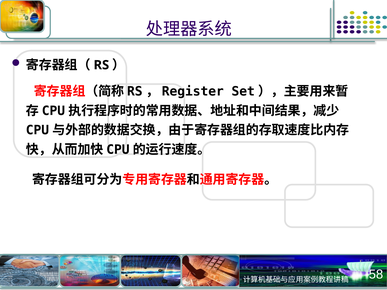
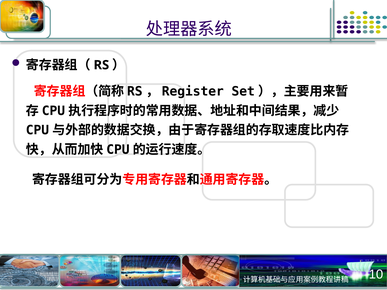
58: 58 -> 10 (376, 275)
